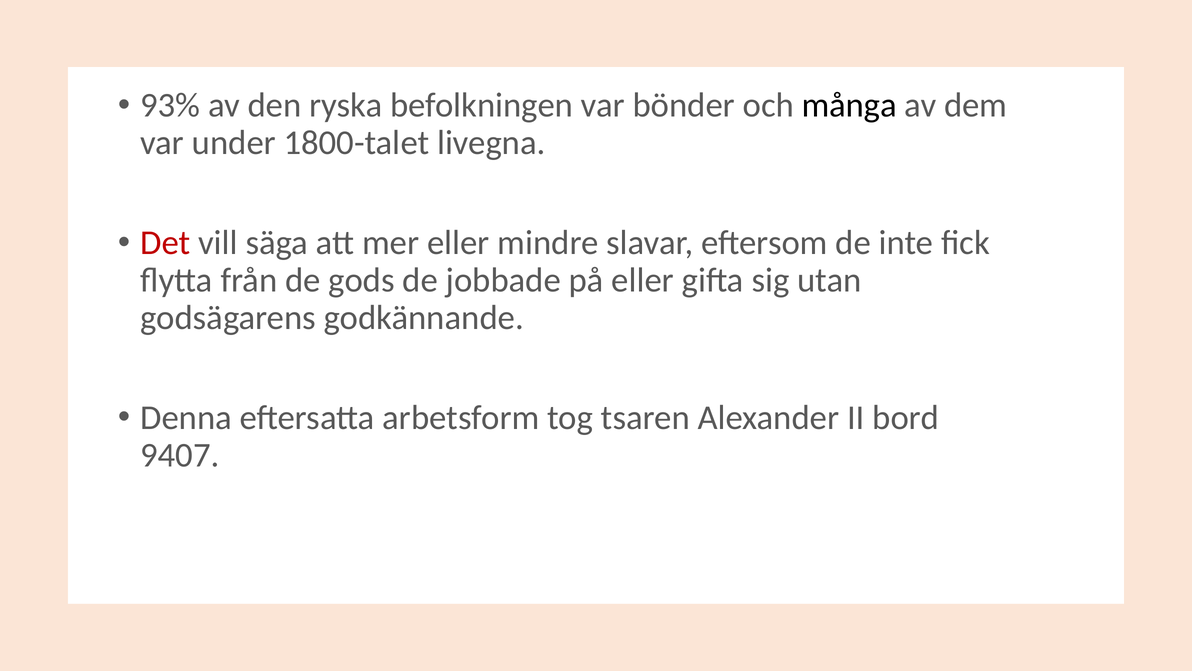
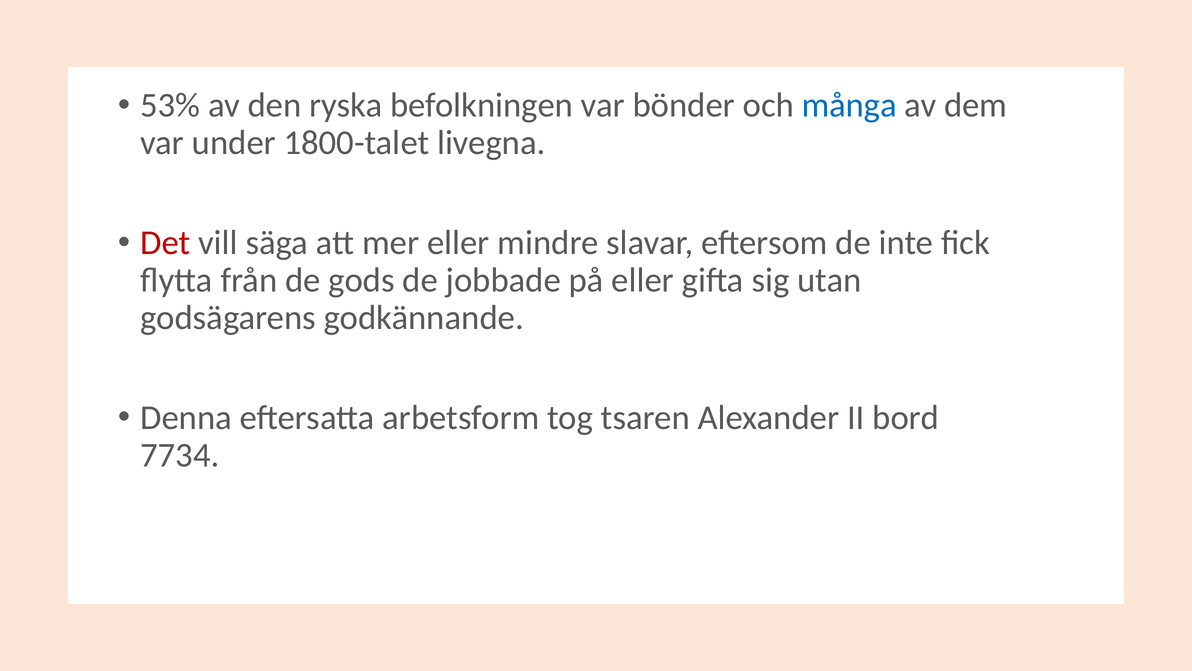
93%: 93% -> 53% (170, 105)
många colour: black -> blue (849, 105)
9407: 9407 -> 7734 (180, 455)
